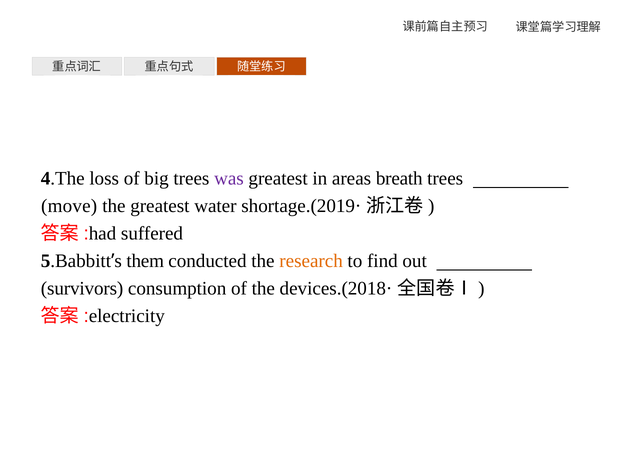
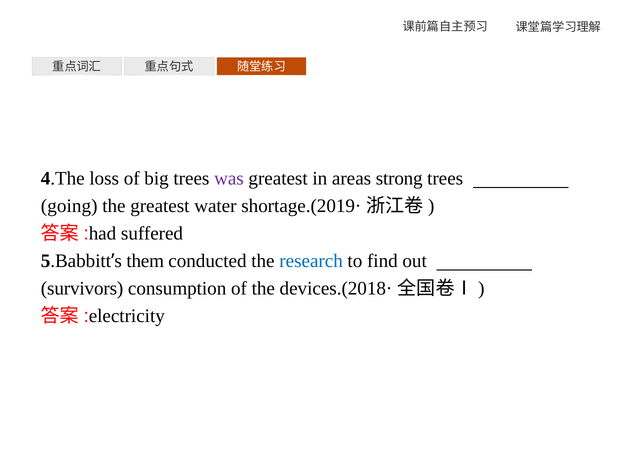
breath: breath -> strong (399, 178)
move: move -> going (69, 206)
research colour: orange -> blue (311, 261)
